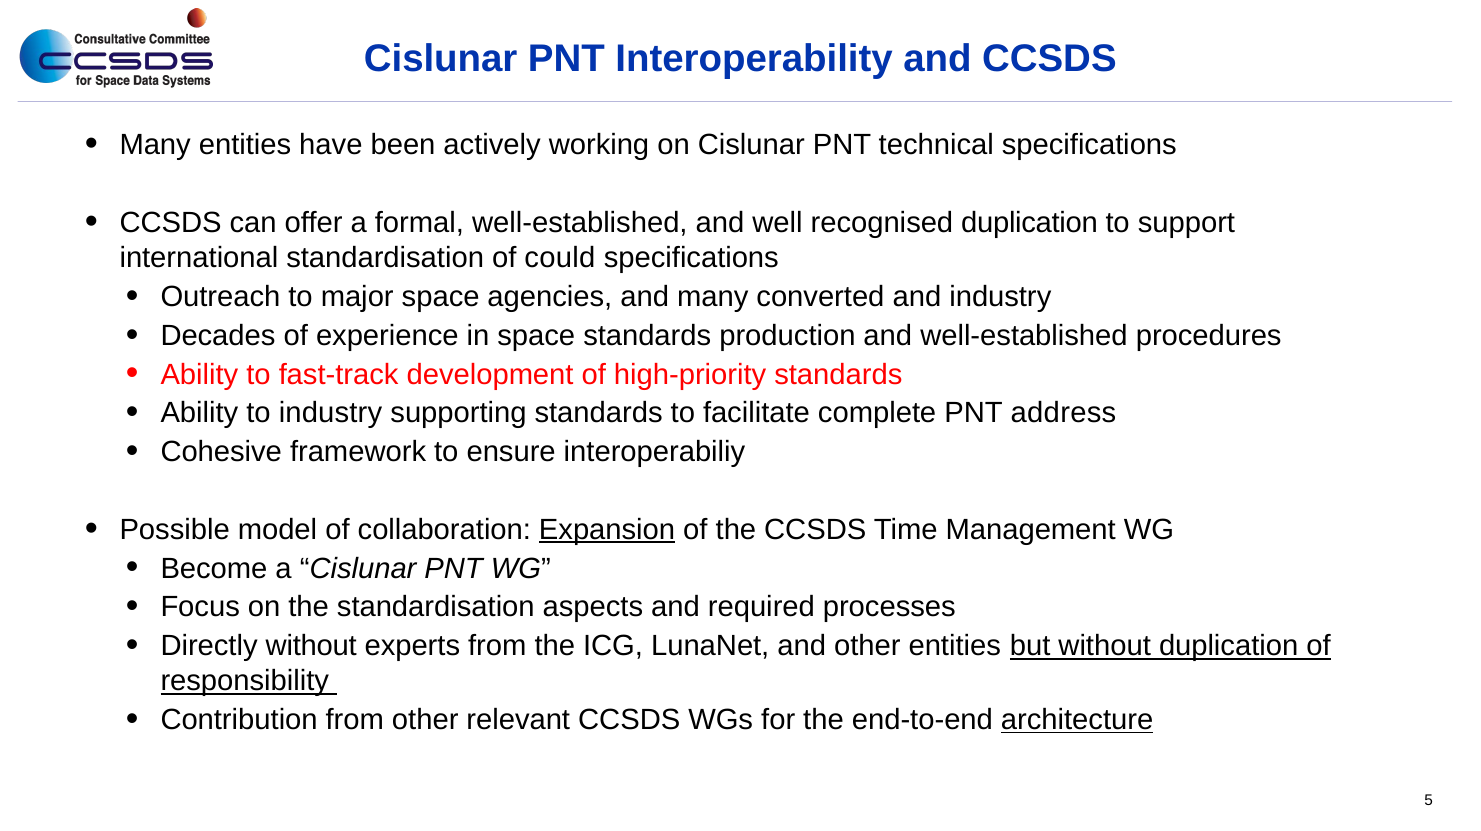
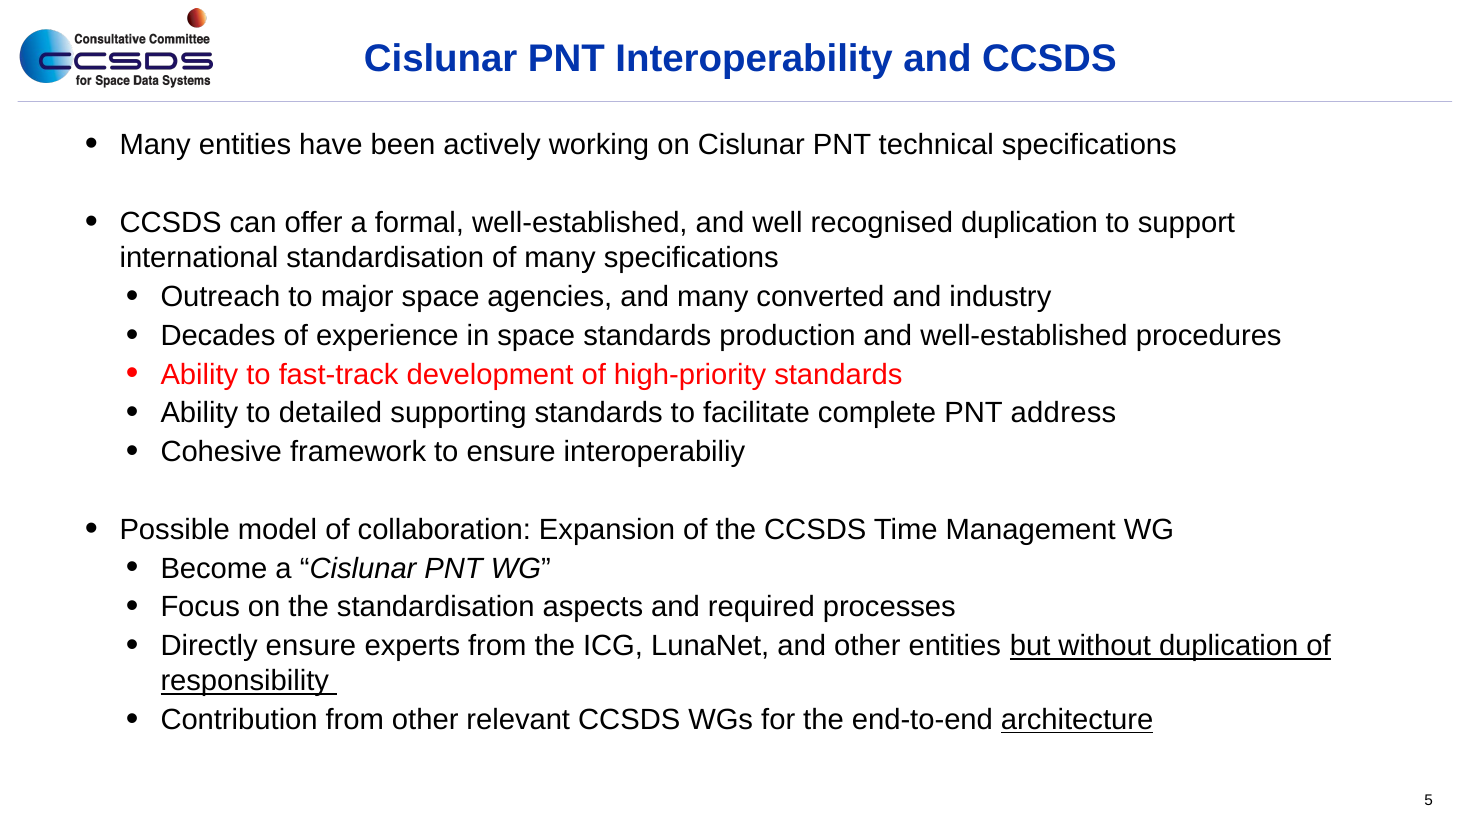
of could: could -> many (560, 258)
to industry: industry -> detailed (330, 413)
Expansion underline: present -> none (607, 529)
Directly without: without -> ensure (311, 646)
